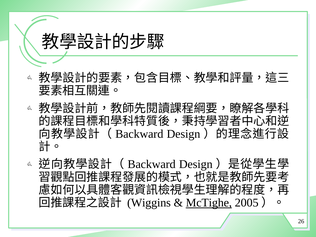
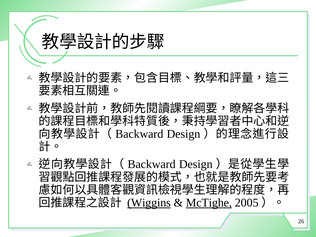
Wiggins underline: none -> present (149, 203)
